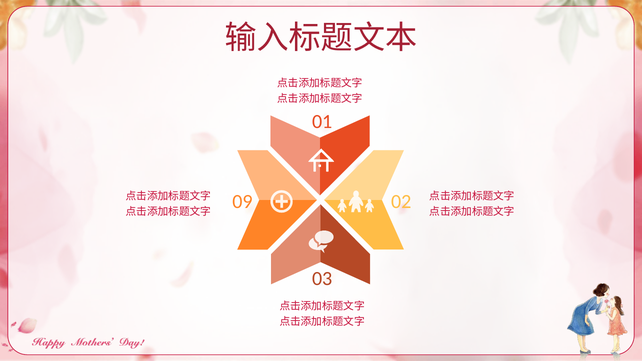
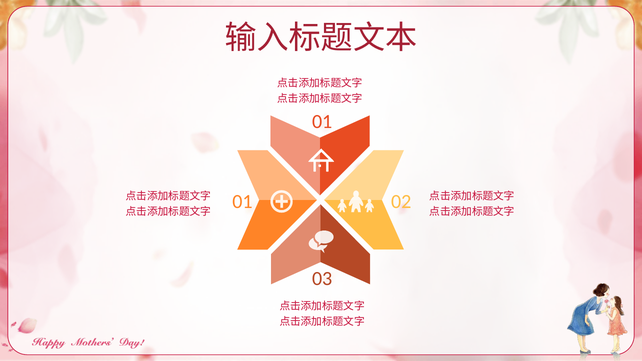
09: 09 -> 01 (242, 201)
